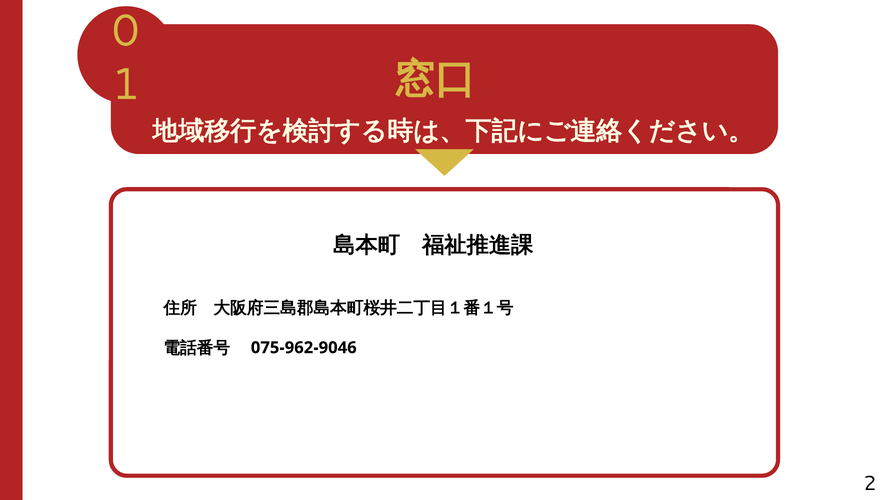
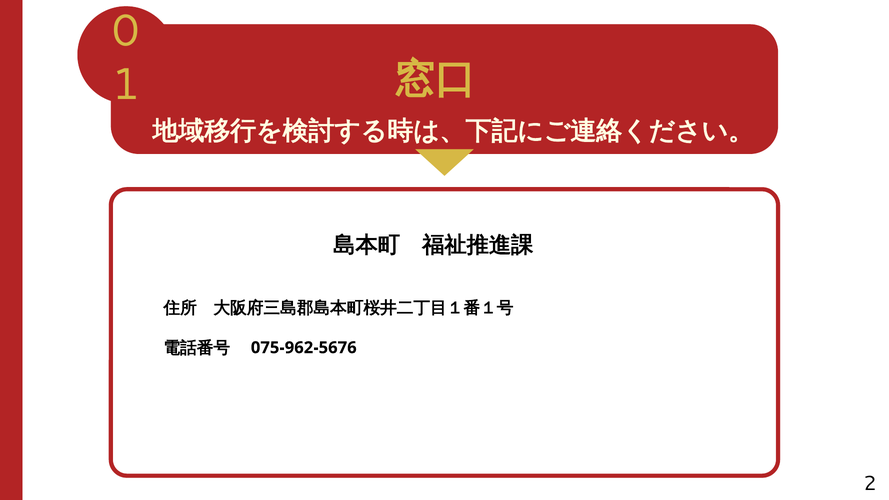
075-962-9046: 075-962-9046 -> 075-962-5676 (304, 348)
